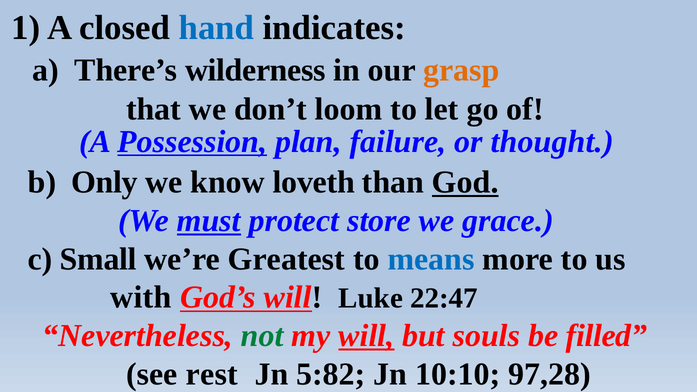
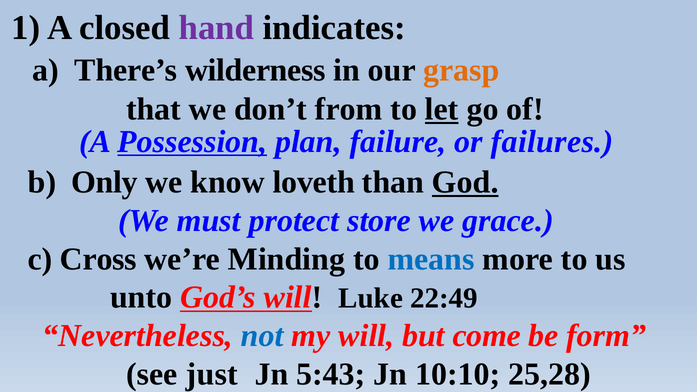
hand colour: blue -> purple (216, 28)
loom: loom -> from (349, 109)
let underline: none -> present (442, 109)
thought: thought -> failures (552, 142)
must underline: present -> none (209, 221)
Small: Small -> Cross (98, 259)
Greatest: Greatest -> Minding (287, 259)
with: with -> unto (141, 297)
22:47: 22:47 -> 22:49 (444, 298)
not colour: green -> blue (262, 336)
will underline: present -> none (366, 336)
souls: souls -> come (487, 336)
filled: filled -> form (606, 336)
rest: rest -> just (212, 374)
5:82: 5:82 -> 5:43 (331, 374)
97,28: 97,28 -> 25,28 (550, 374)
